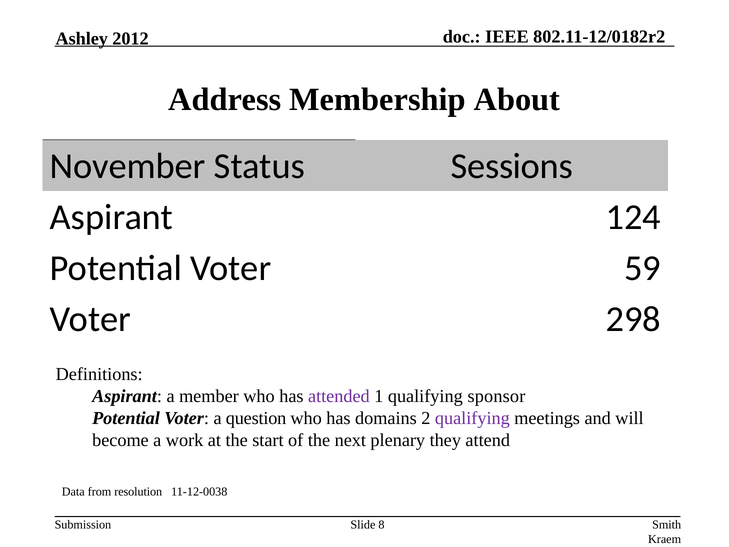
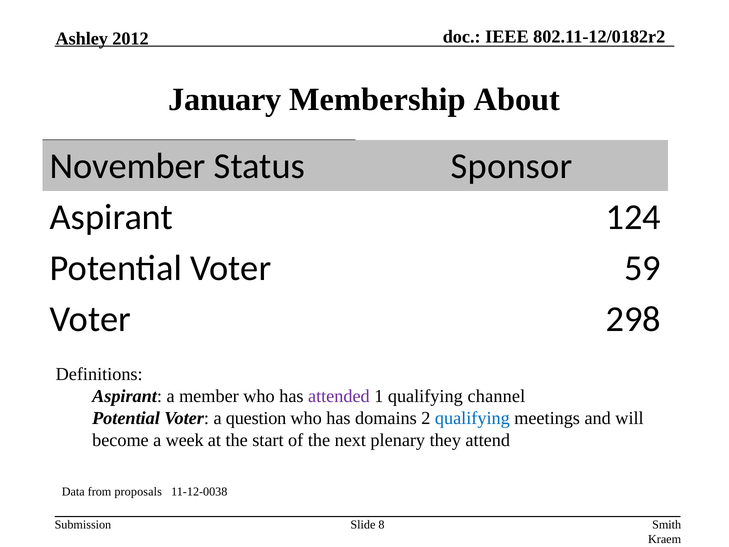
Address: Address -> January (225, 99)
Sessions: Sessions -> Sponsor (512, 166)
sponsor: sponsor -> channel (496, 396)
qualifying colour: purple -> blue (472, 418)
work: work -> week (185, 440)
resolution: resolution -> proposals (138, 492)
